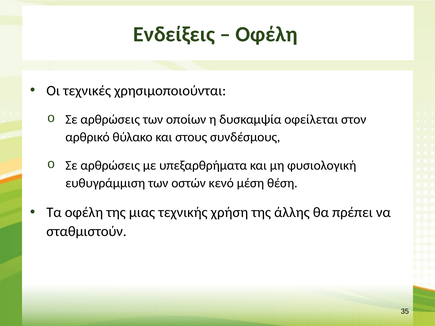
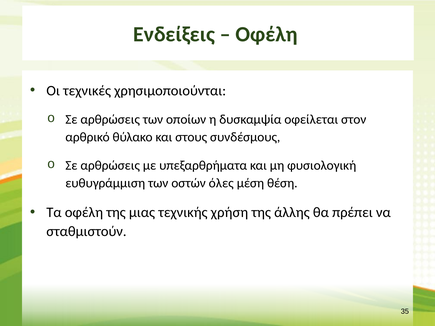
κενό: κενό -> όλες (221, 183)
